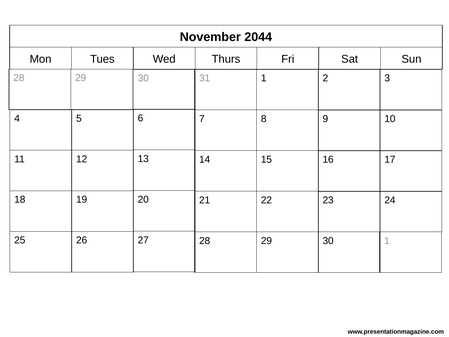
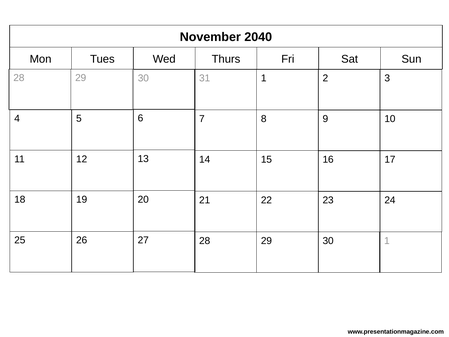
2044: 2044 -> 2040 (258, 37)
